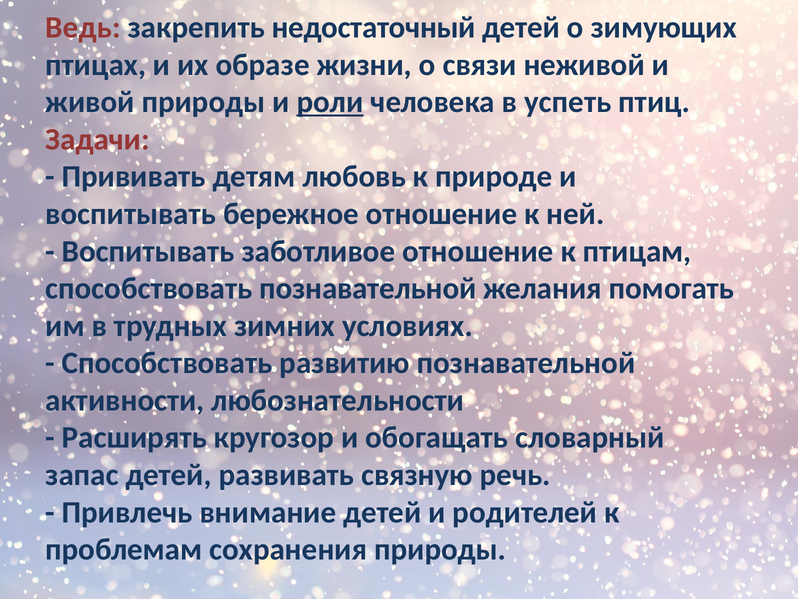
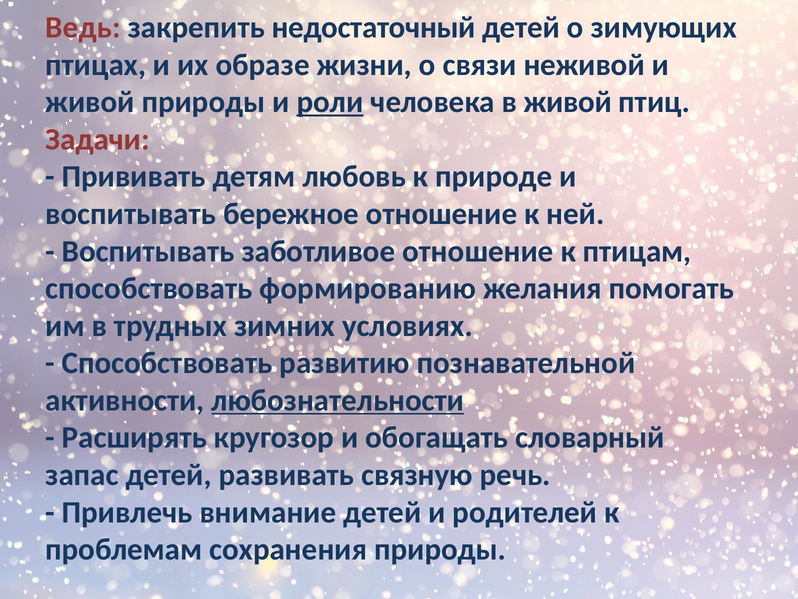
в успеть: успеть -> живой (568, 102)
способствовать познавательной: познавательной -> формированию (368, 288)
любознательности underline: none -> present (338, 400)
